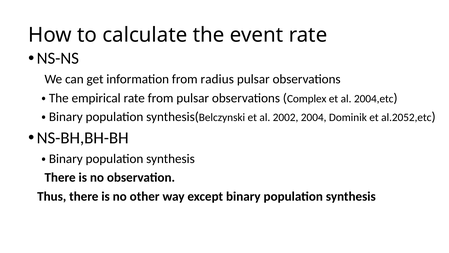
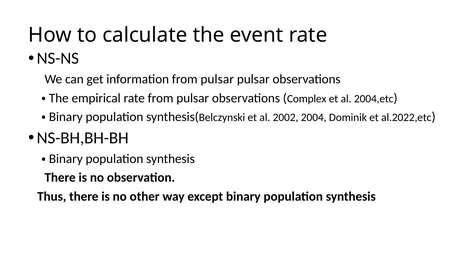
information from radius: radius -> pulsar (217, 79)
al.2052,etc: al.2052,etc -> al.2022,etc (406, 117)
